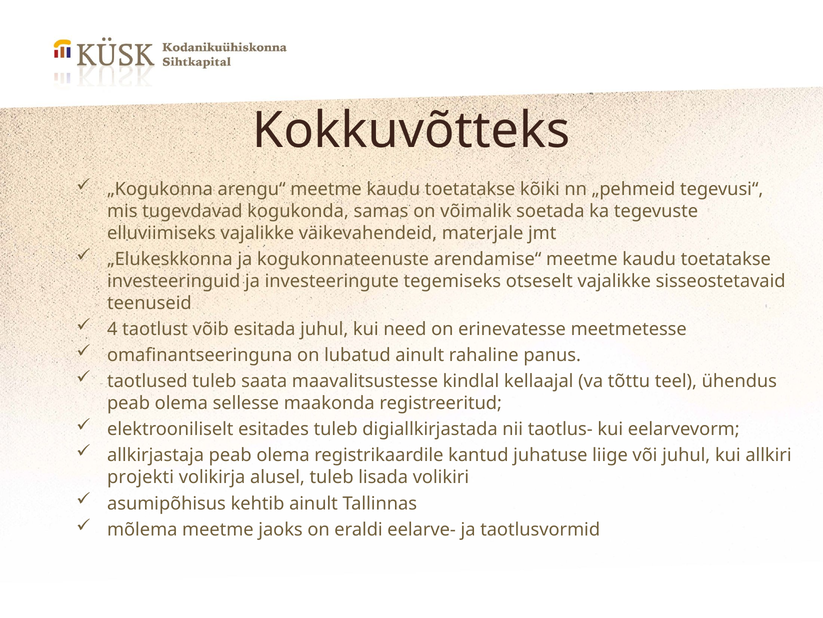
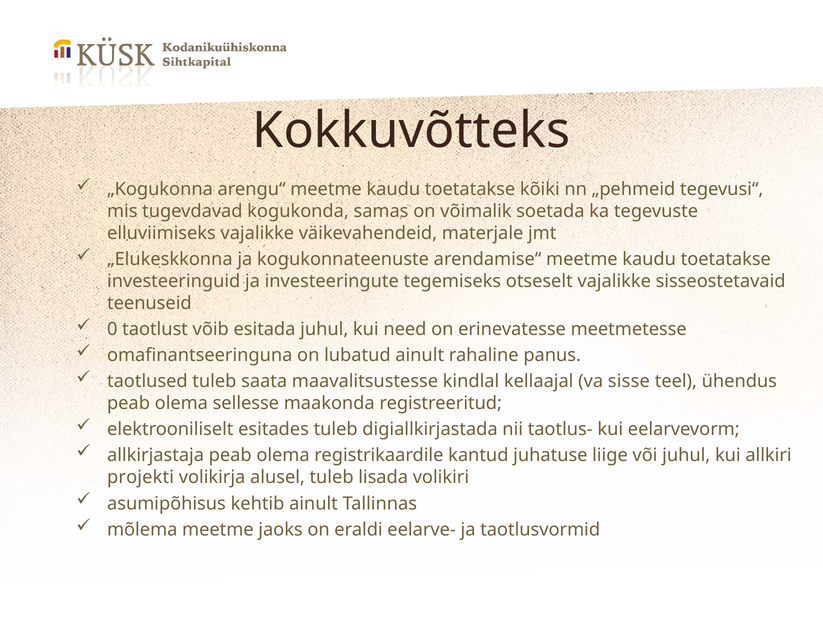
4: 4 -> 0 (112, 329)
tõttu: tõttu -> sisse (629, 381)
